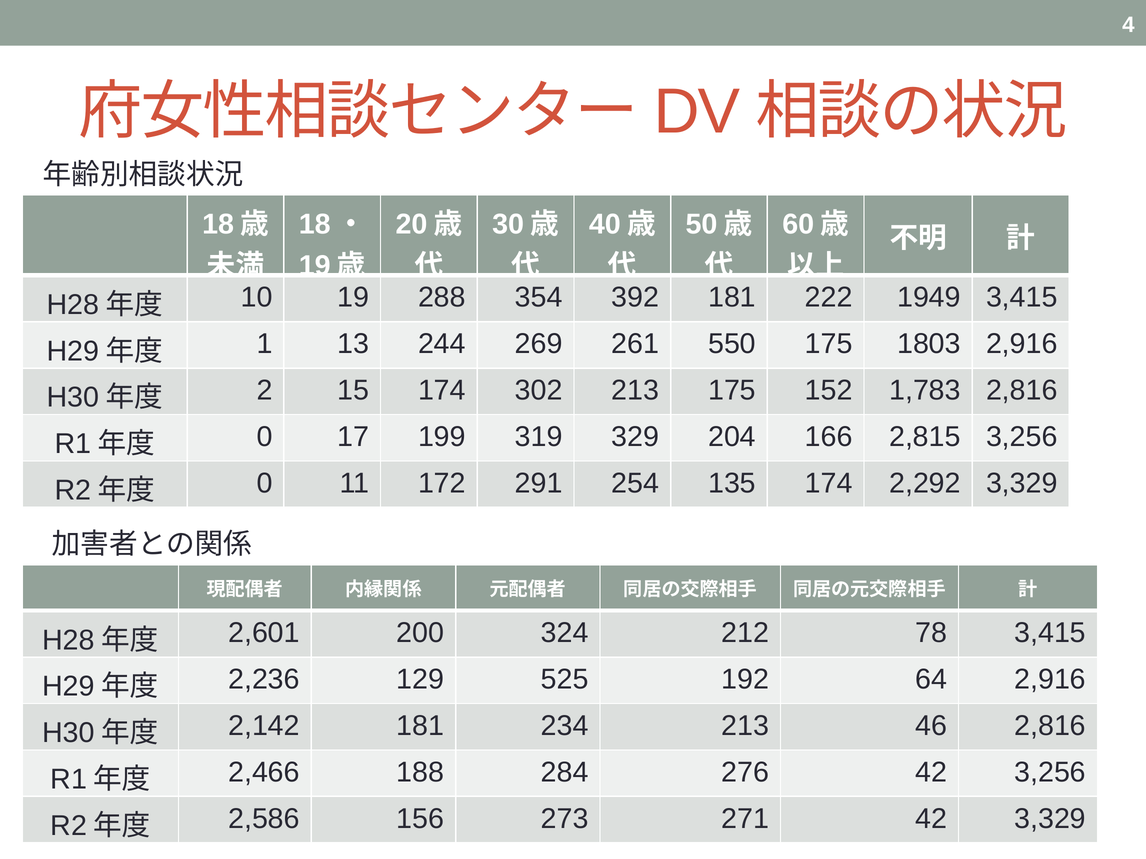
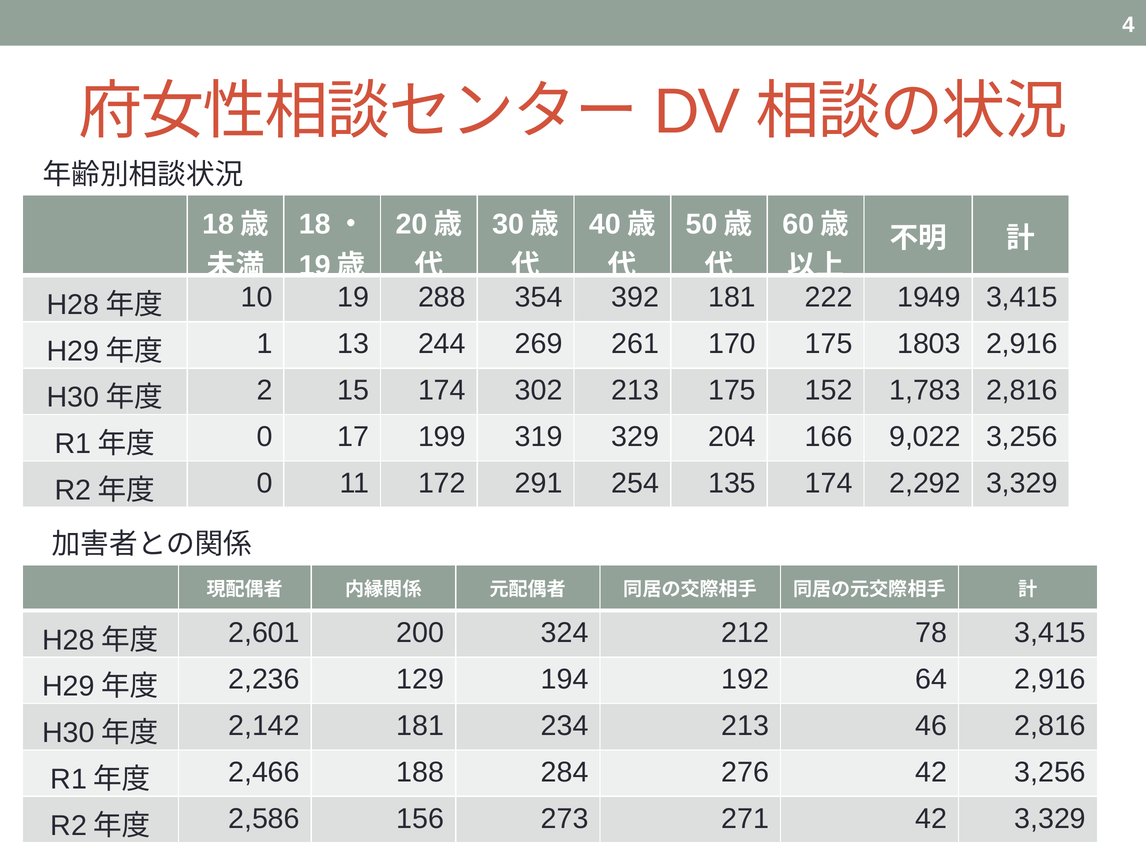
550: 550 -> 170 (732, 344)
2,815: 2,815 -> 9,022 (925, 437)
525: 525 -> 194 (565, 680)
